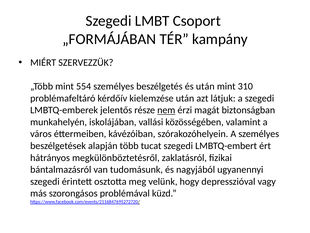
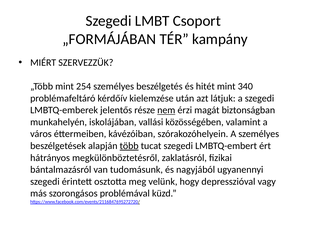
554: 554 -> 254 (84, 86)
és után: után -> hitét (205, 86)
310: 310 -> 340 (245, 86)
több underline: none -> present (129, 146)
